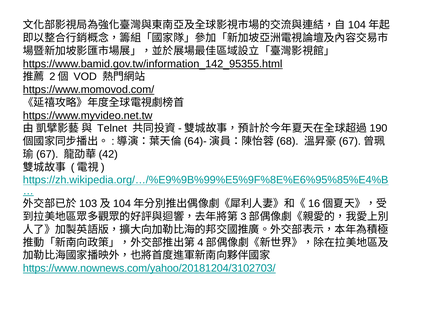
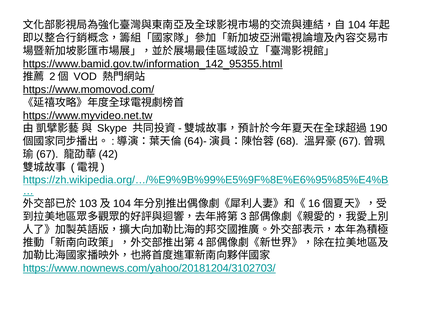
Telnet: Telnet -> Skype (112, 128)
